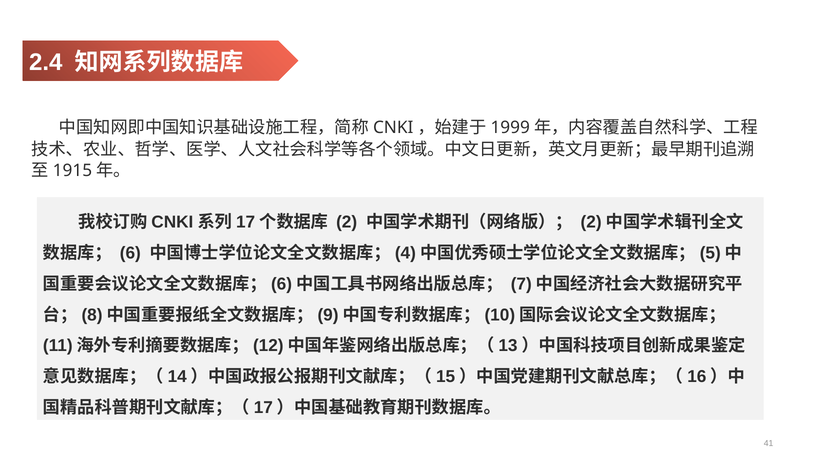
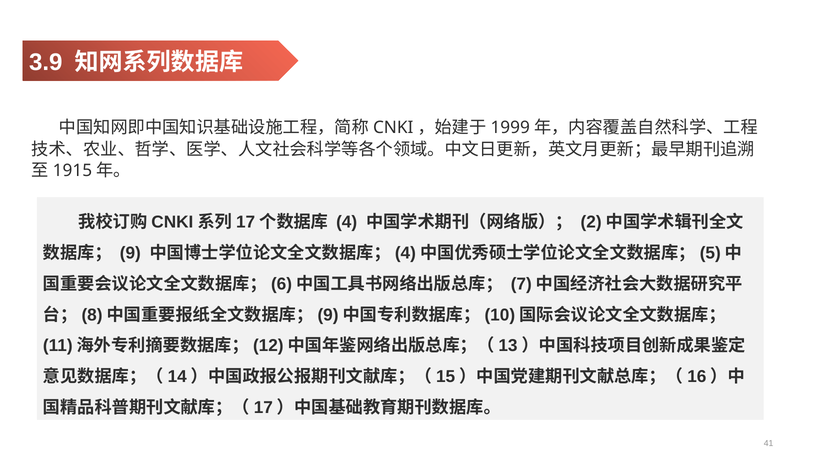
2.4: 2.4 -> 3.9 (46, 62)
2: 2 -> 4 (347, 222)
6: 6 -> 9 (130, 253)
